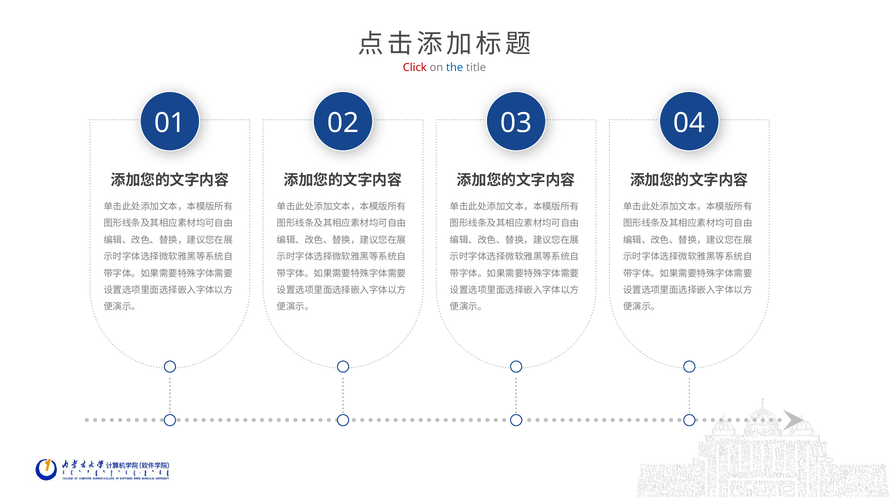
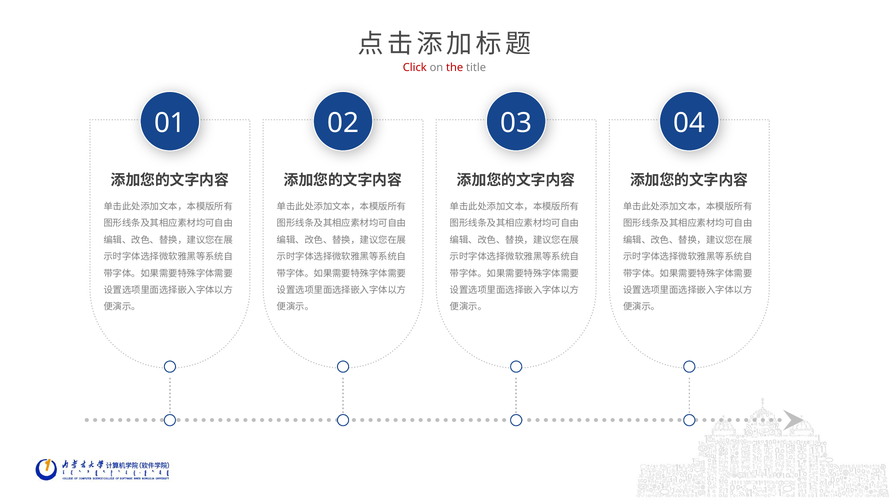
the colour: blue -> red (455, 68)
